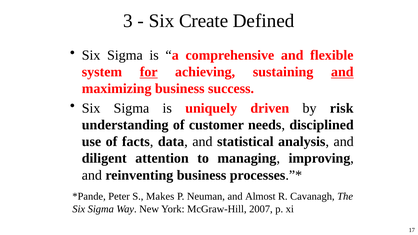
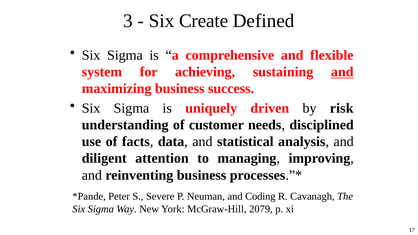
for underline: present -> none (149, 72)
Makes: Makes -> Severe (160, 197)
Almost: Almost -> Coding (260, 197)
2007: 2007 -> 2079 (261, 209)
